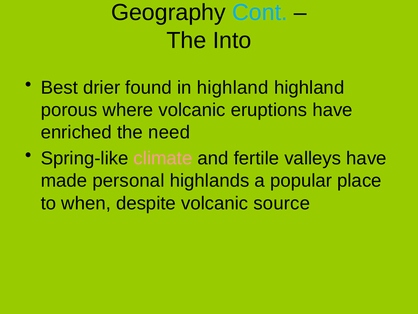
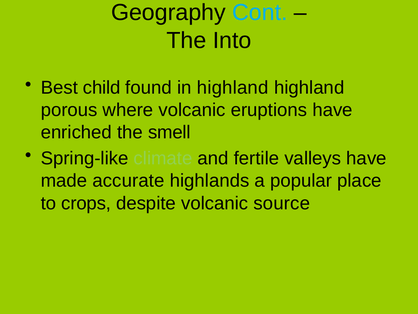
drier: drier -> child (102, 88)
need: need -> smell (169, 132)
climate colour: pink -> light green (163, 158)
personal: personal -> accurate (128, 181)
when: when -> crops (86, 203)
